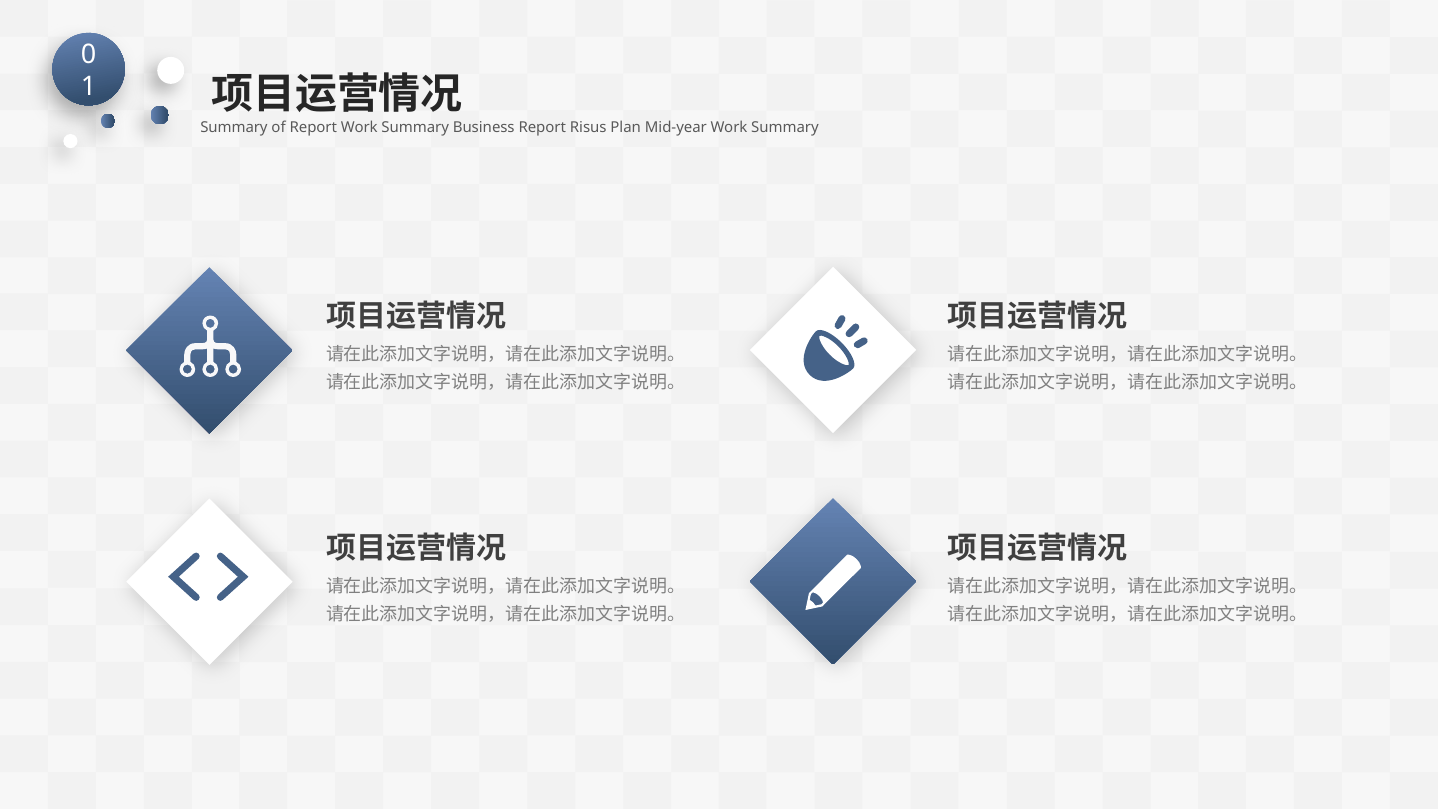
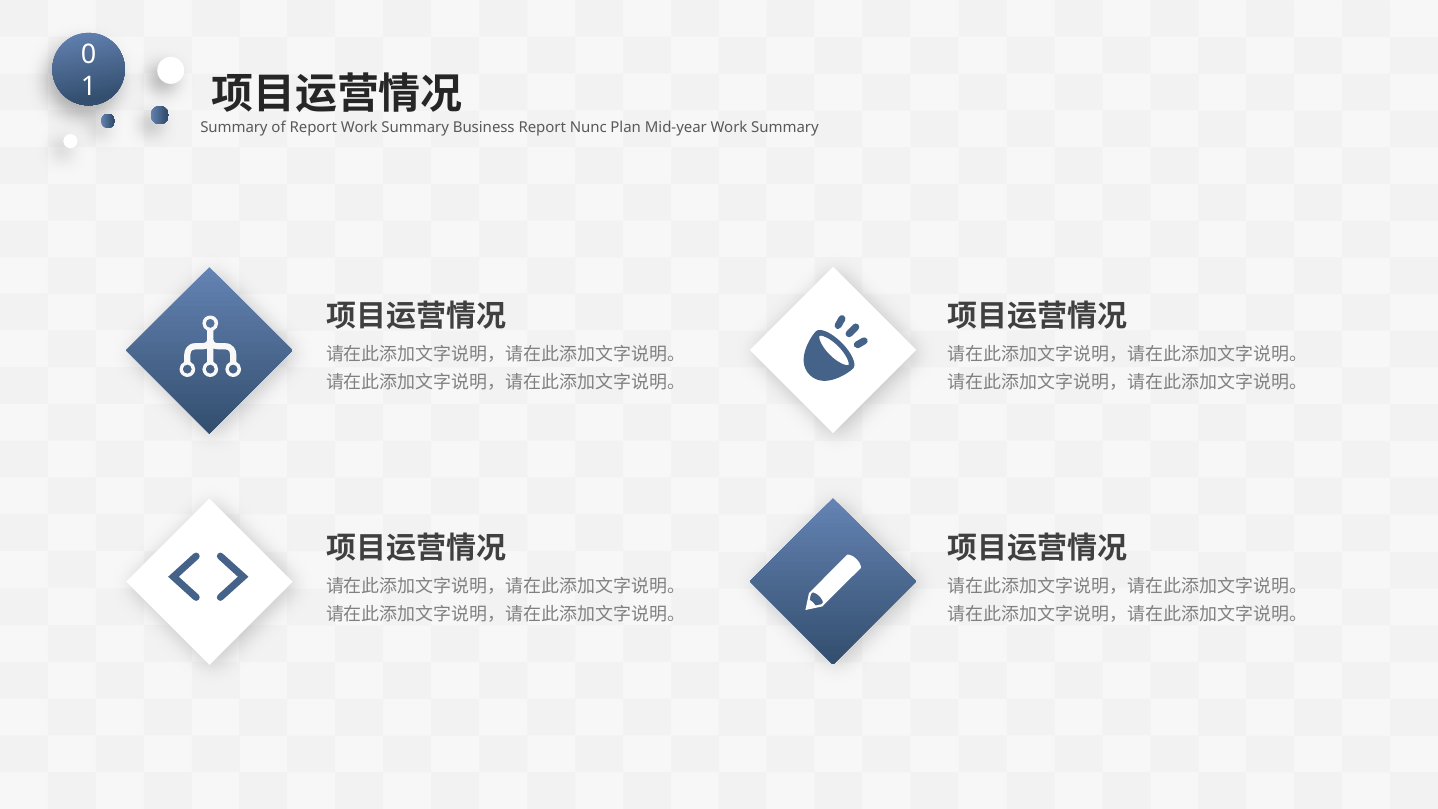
Risus: Risus -> Nunc (588, 128)
